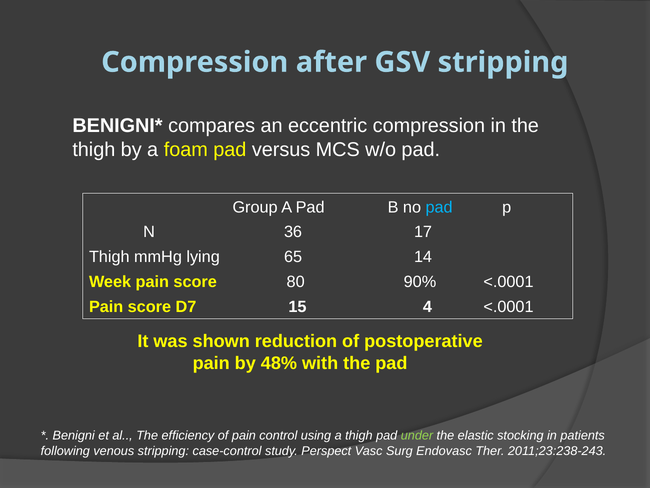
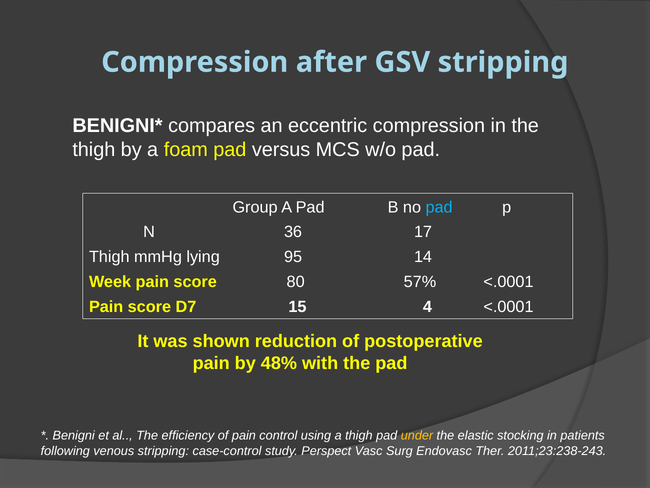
65: 65 -> 95 (293, 257)
90%: 90% -> 57% (420, 282)
under colour: light green -> yellow (417, 435)
